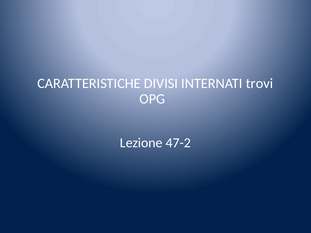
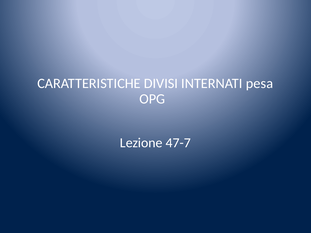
trovi: trovi -> pesa (260, 84)
47-2: 47-2 -> 47-7 (178, 143)
